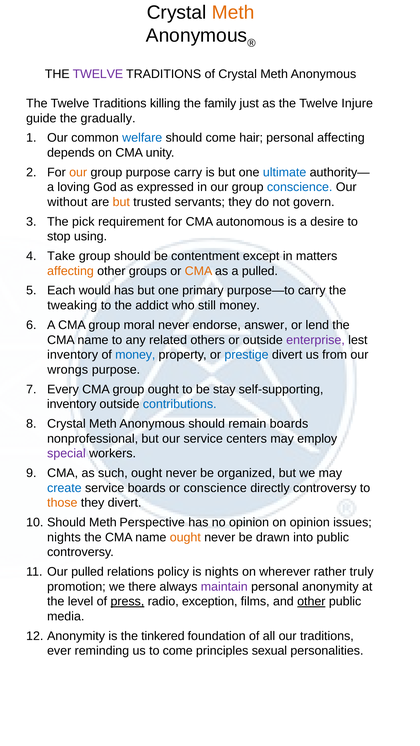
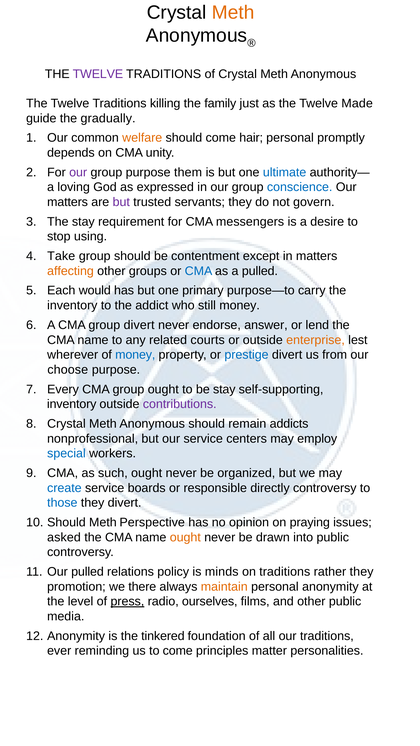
Injure: Injure -> Made (357, 104)
welfare colour: blue -> orange (142, 138)
personal affecting: affecting -> promptly (341, 138)
our colour: orange -> purple (78, 172)
purpose carry: carry -> them (188, 172)
without: without -> matters (68, 202)
but colour: orange -> purple (121, 202)
The pick: pick -> stay (83, 222)
autonomous: autonomous -> messengers (250, 222)
CMA colour: orange -> blue (199, 271)
tweaking: tweaking -> inventory (72, 306)
group moral: moral -> divert (139, 325)
others: others -> courts (208, 340)
enterprise colour: purple -> orange (316, 340)
inventory: inventory -> wherever (73, 355)
wrongs: wrongs -> choose (68, 370)
contributions colour: blue -> purple (180, 404)
remain boards: boards -> addicts (289, 424)
special colour: purple -> blue (66, 454)
or conscience: conscience -> responsible (215, 488)
those colour: orange -> blue (62, 503)
on opinion: opinion -> praying (310, 523)
nights: nights -> asked (64, 538)
is nights: nights -> minds (222, 572)
on wherever: wherever -> traditions (285, 572)
rather truly: truly -> they (362, 572)
maintain colour: purple -> orange (224, 587)
exception: exception -> ourselves (210, 602)
other underline: present -> none (311, 602)
sexual: sexual -> matter (269, 651)
